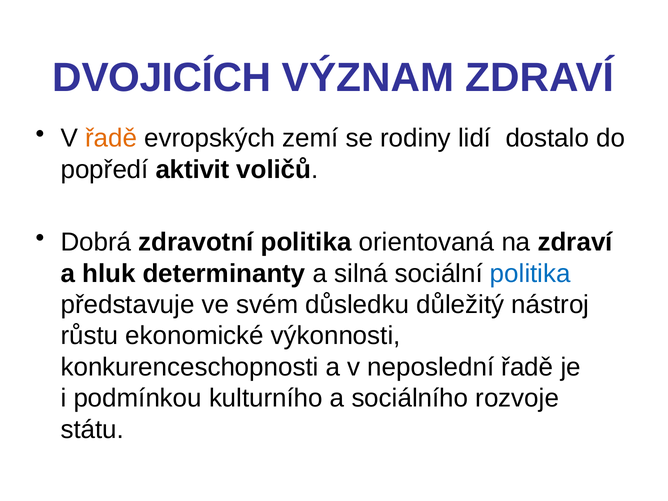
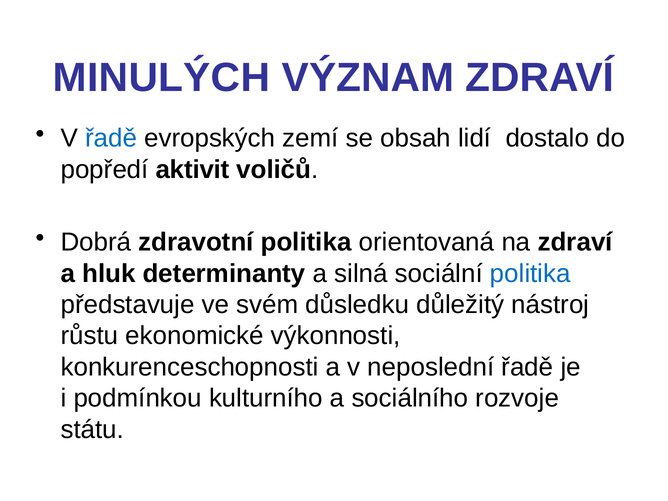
DVOJICÍCH: DVOJICÍCH -> MINULÝCH (162, 78)
řadě colour: orange -> blue (111, 138)
rodiny: rodiny -> obsah (416, 138)
